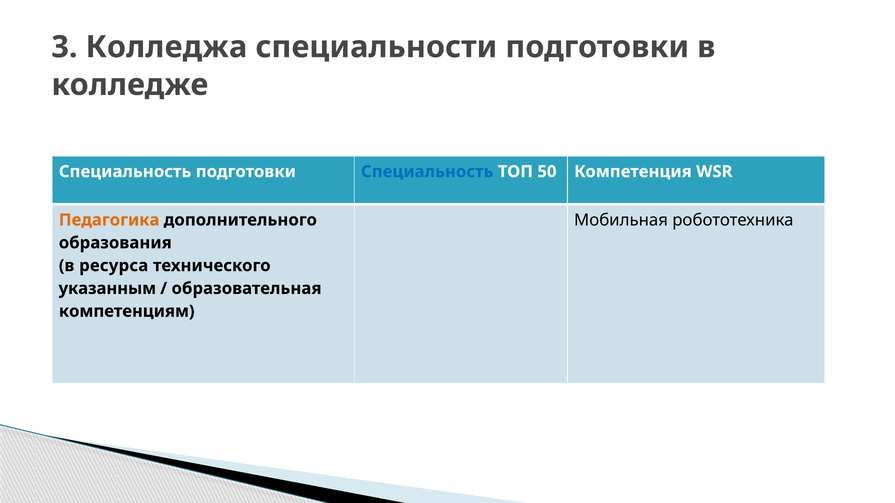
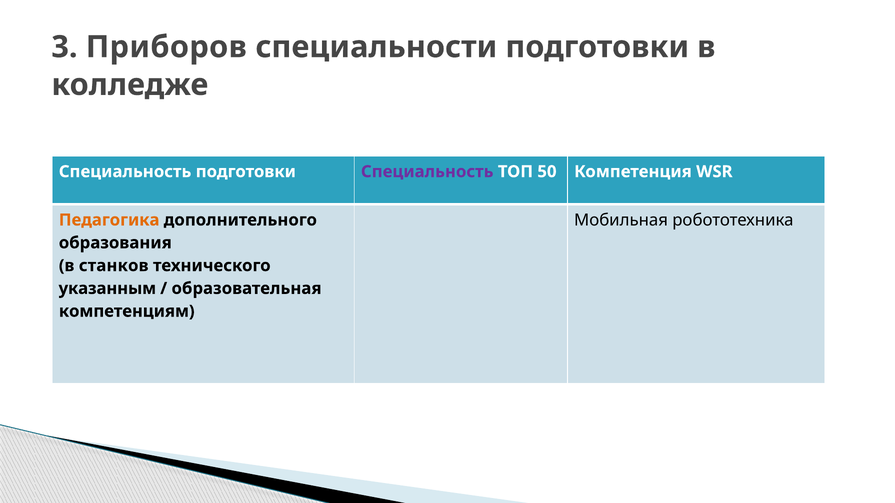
Колледжа: Колледжа -> Приборов (166, 47)
Специальность colour: blue -> purple (427, 172)
ресурса: ресурса -> станков (114, 266)
